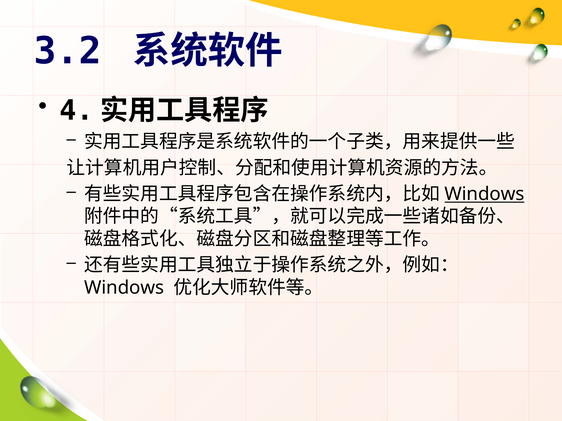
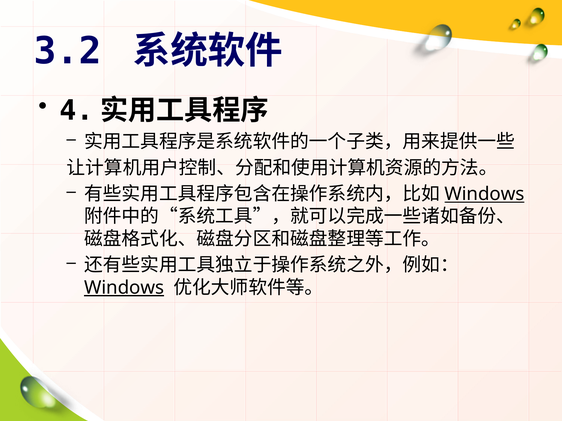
Windows underline: none -> present (124, 288)
